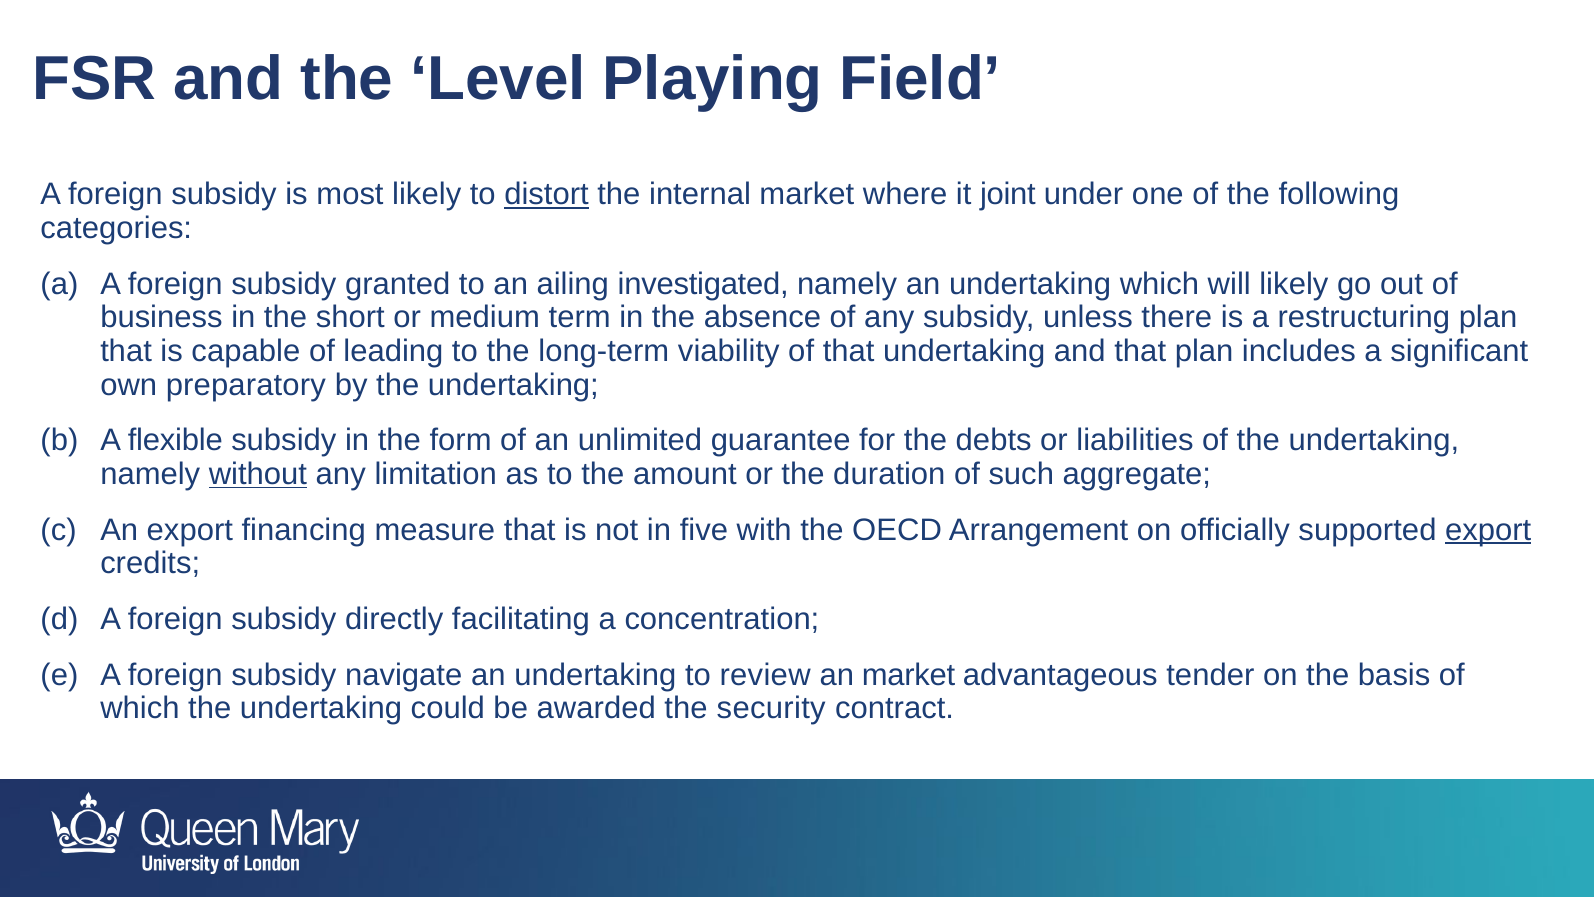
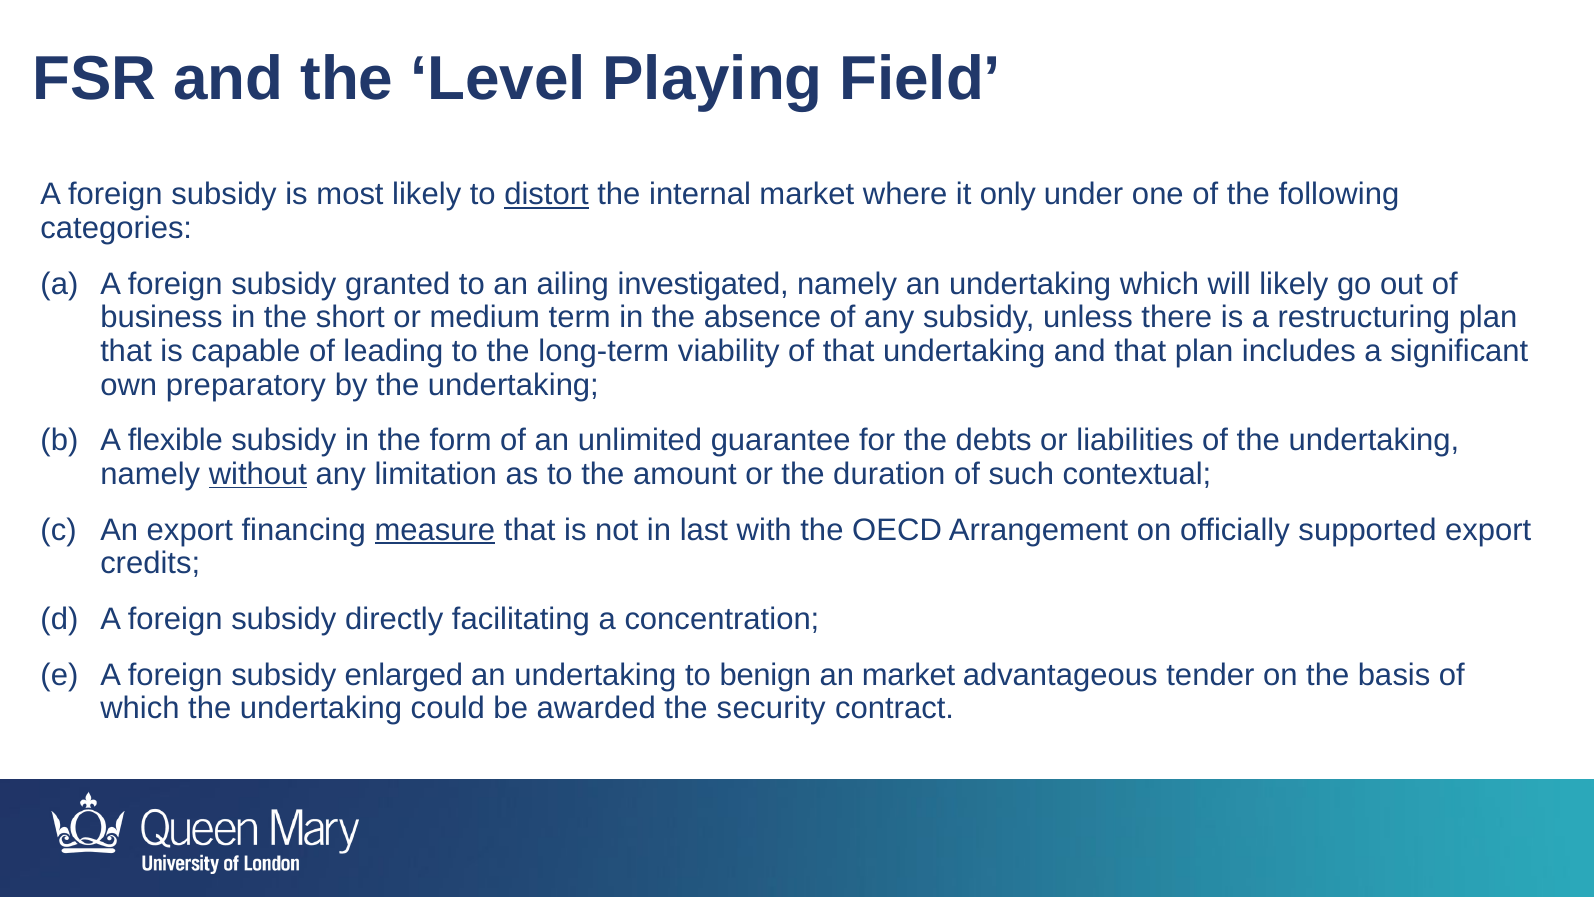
joint: joint -> only (1008, 195)
aggregate: aggregate -> contextual (1137, 474)
measure underline: none -> present (435, 530)
five: five -> last (704, 530)
export underline: present -> none (1488, 530)
navigate: navigate -> enlarged (404, 675)
review: review -> benign (765, 675)
